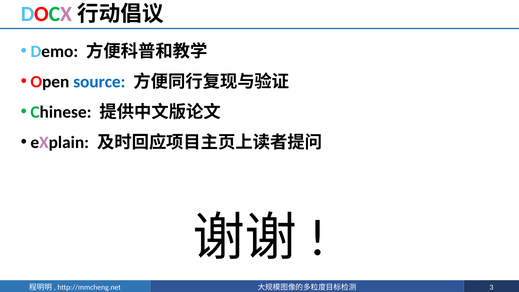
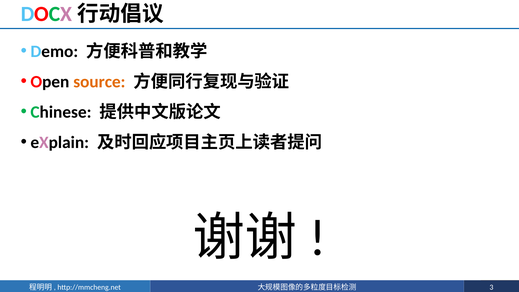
source colour: blue -> orange (99, 82)
